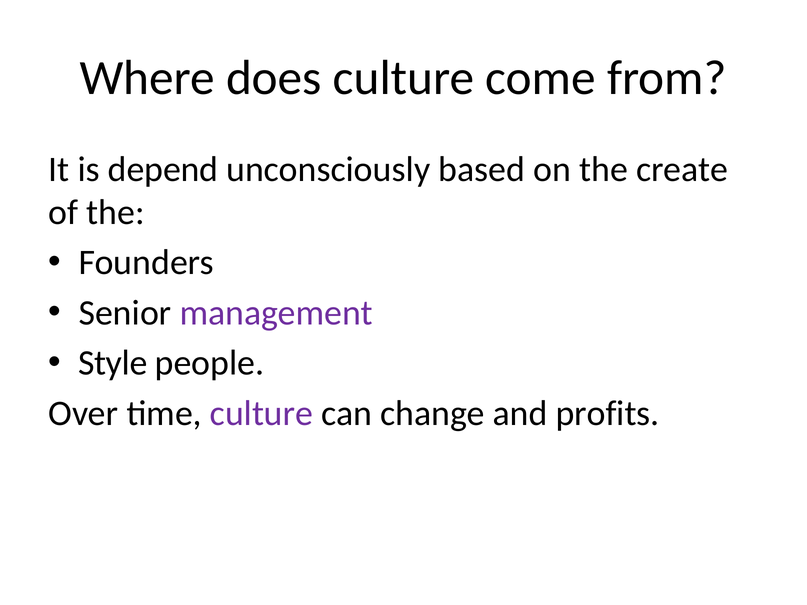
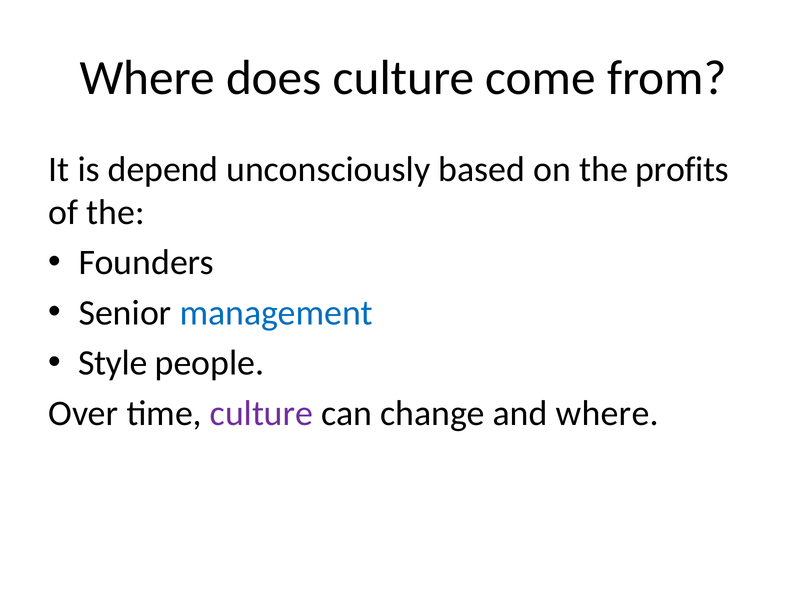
create: create -> profits (682, 169)
management colour: purple -> blue (276, 313)
and profits: profits -> where (607, 413)
